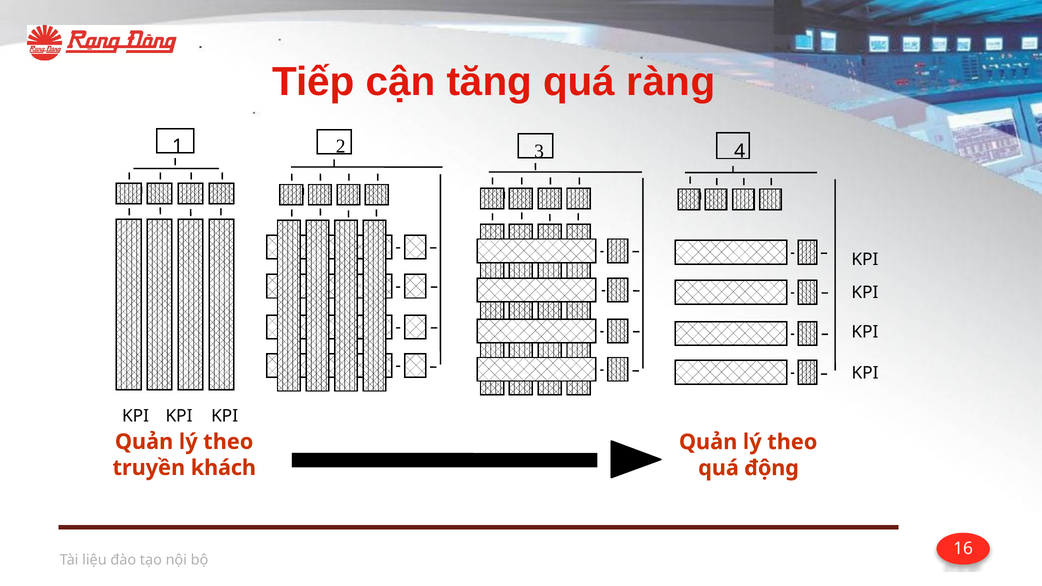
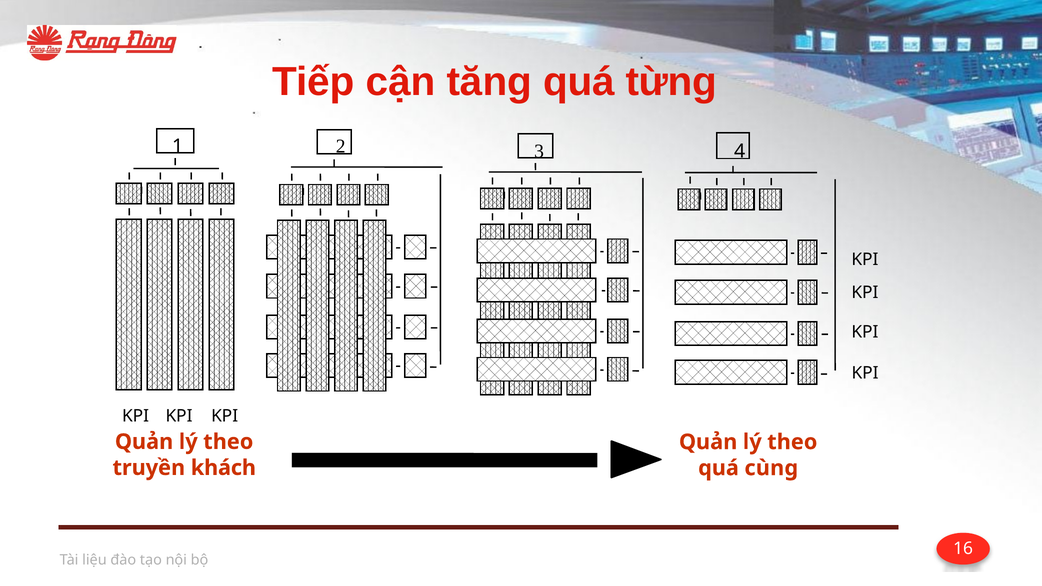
ràng: ràng -> từng (671, 82)
động: động -> cùng (771, 468)
